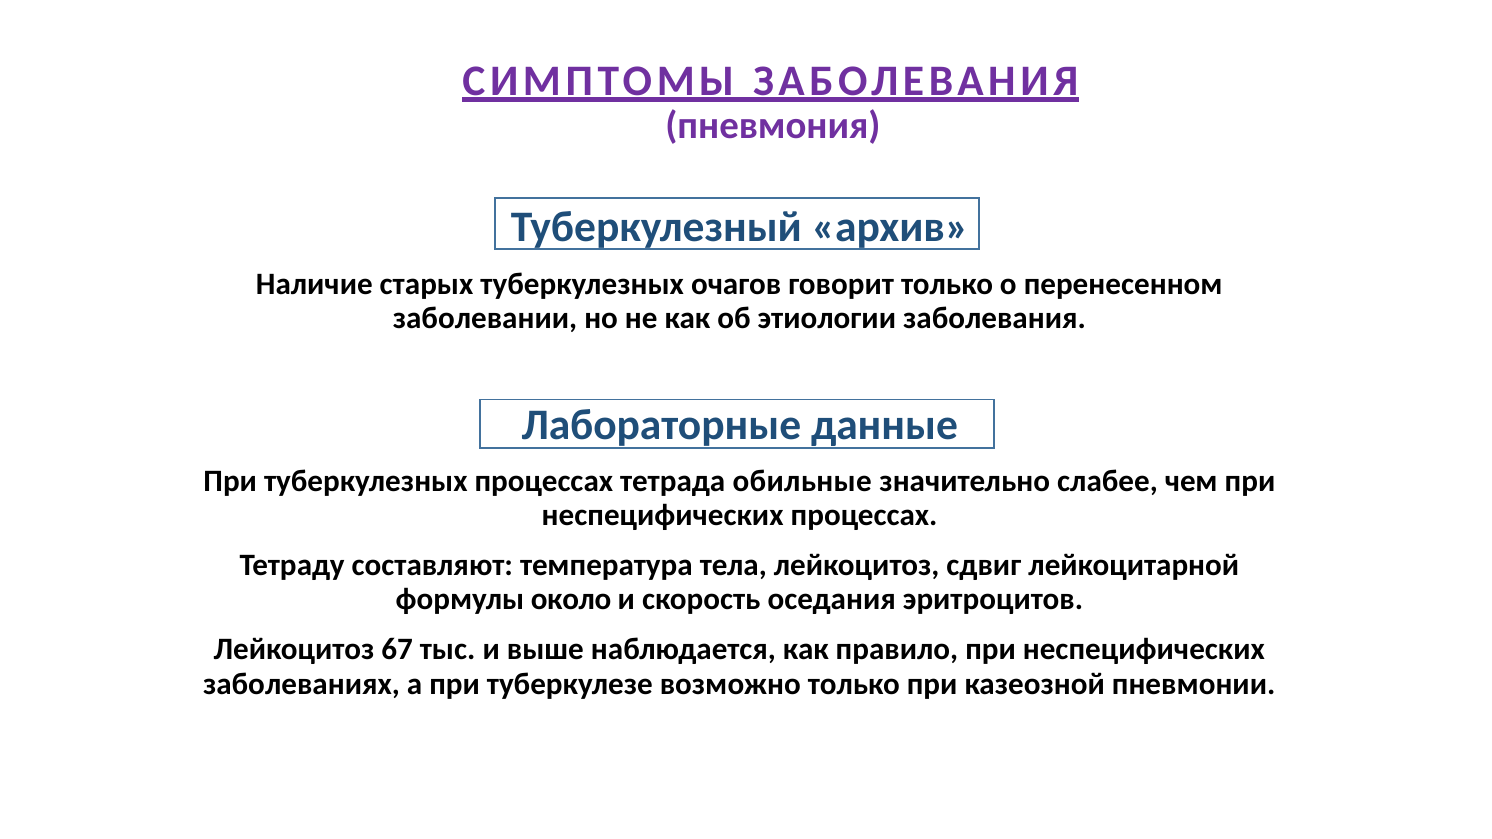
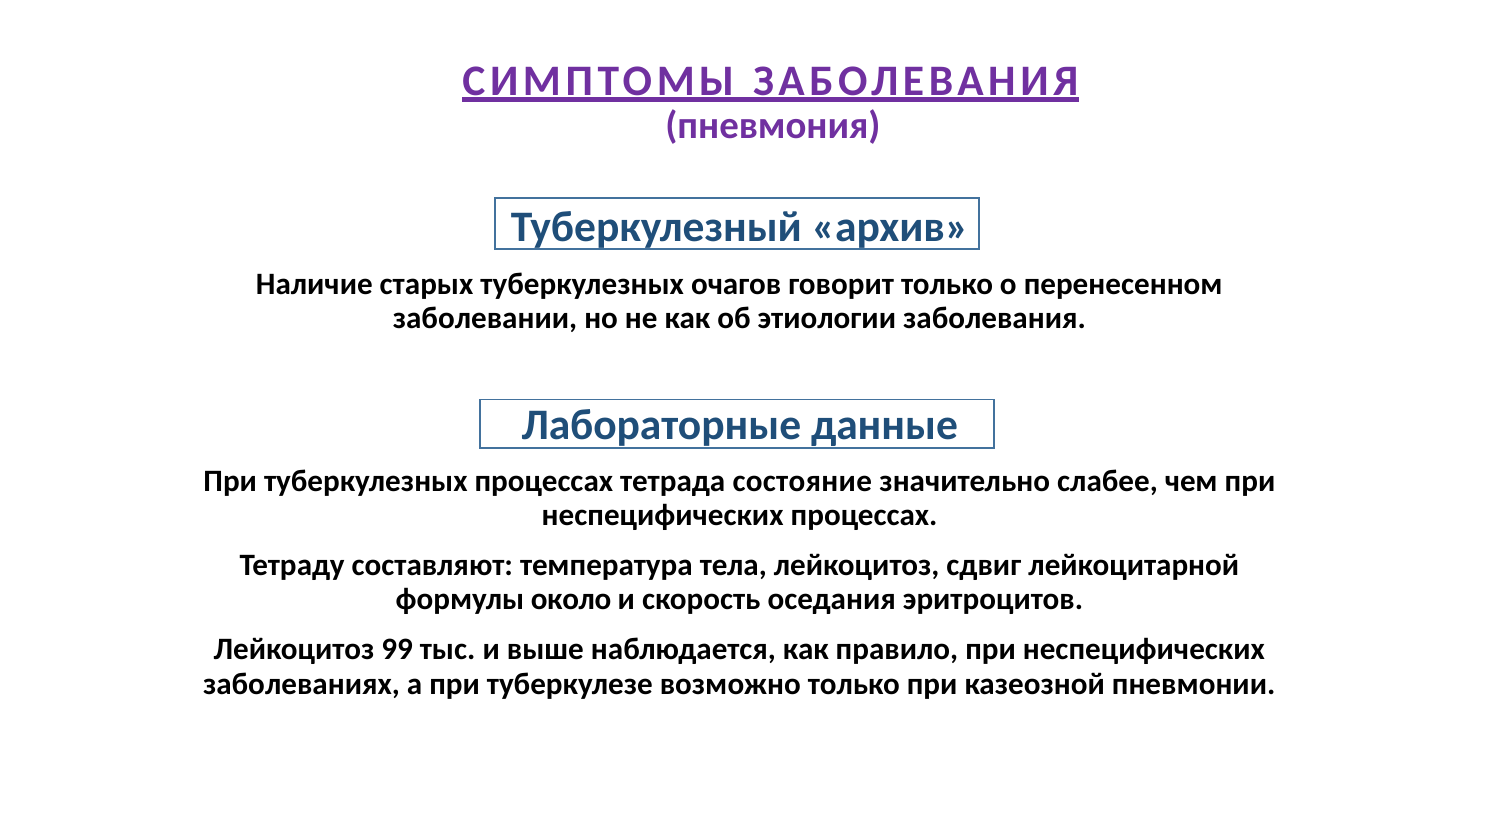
обильные: обильные -> состояние (802, 482)
67: 67 -> 99 (397, 650)
